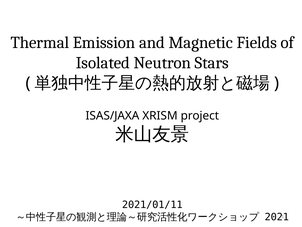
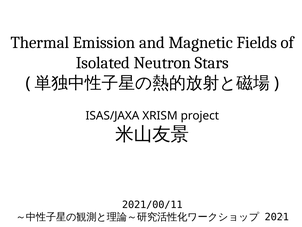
2021/01/11: 2021/01/11 -> 2021/00/11 (152, 204)
